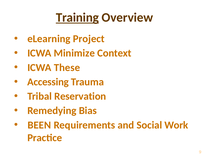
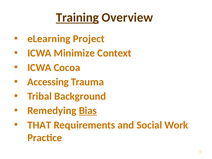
These: These -> Cocoa (67, 68)
Reservation: Reservation -> Background (80, 96)
Bias underline: none -> present (88, 111)
BEEN: BEEN -> THAT (39, 125)
